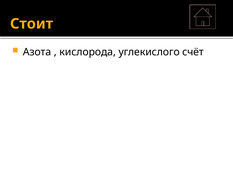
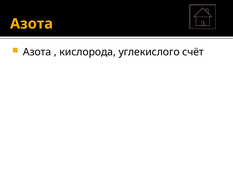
Стоит: Стоит -> Азота (31, 24)
